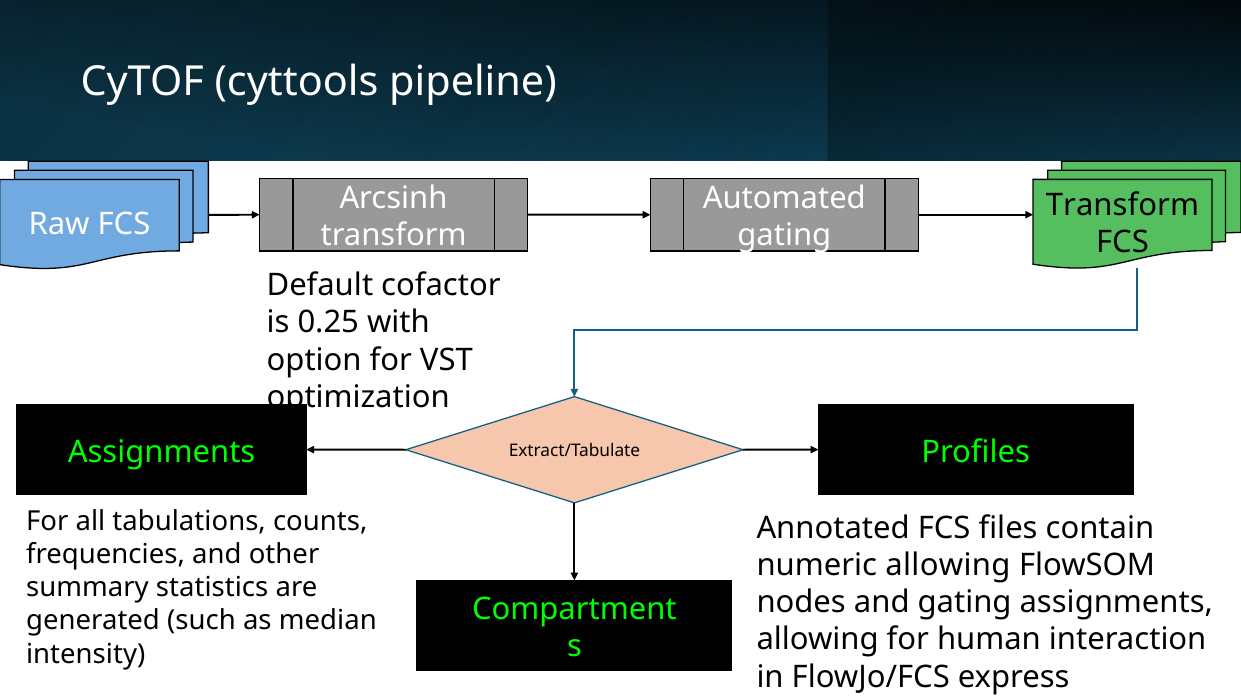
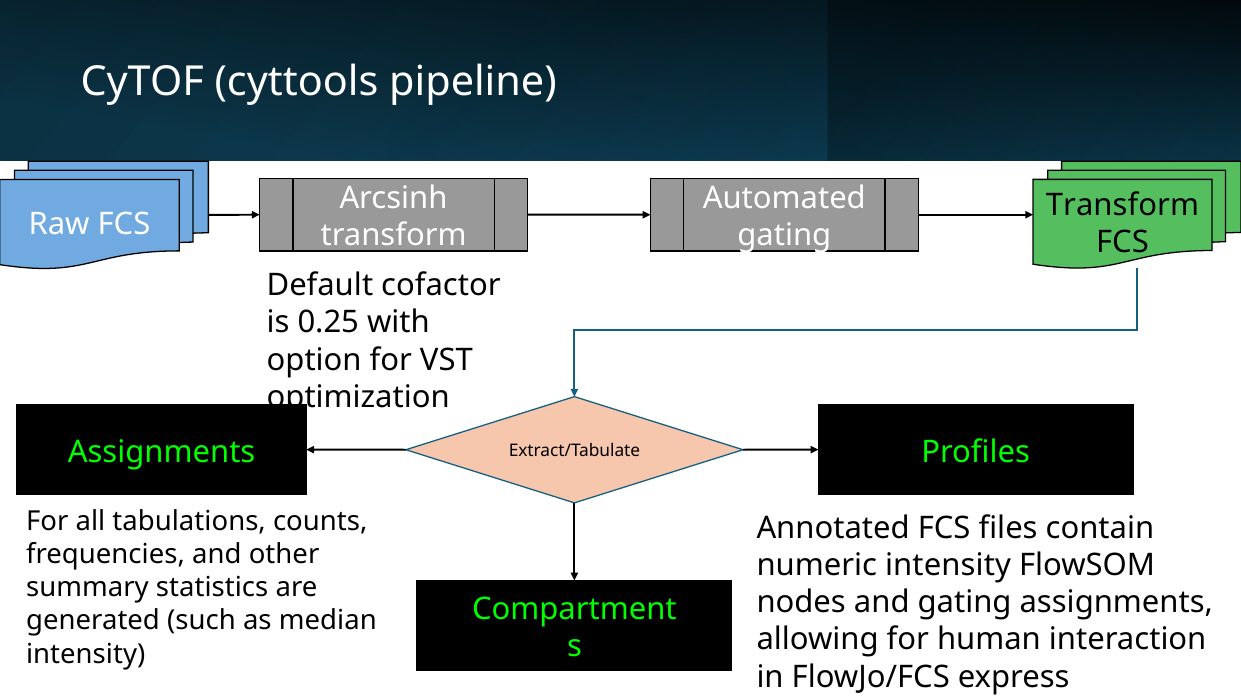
numeric allowing: allowing -> intensity (948, 565)
